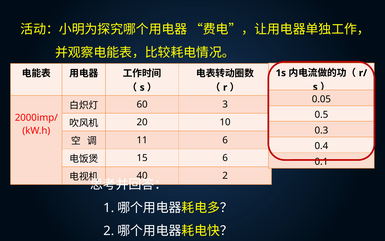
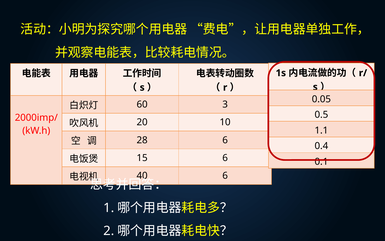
0.3: 0.3 -> 1.1 (321, 130)
11: 11 -> 28 (142, 140)
40 2: 2 -> 6 (225, 175)
